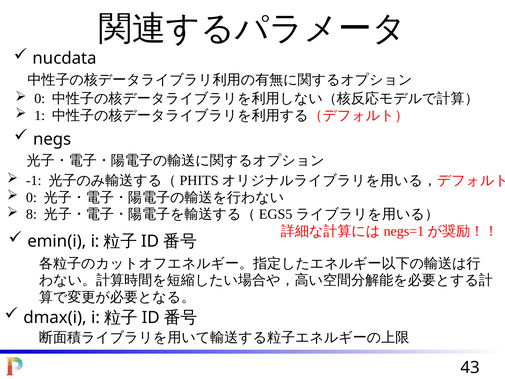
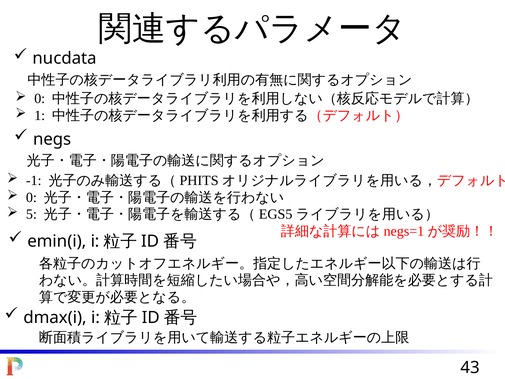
8: 8 -> 5 (31, 214)
